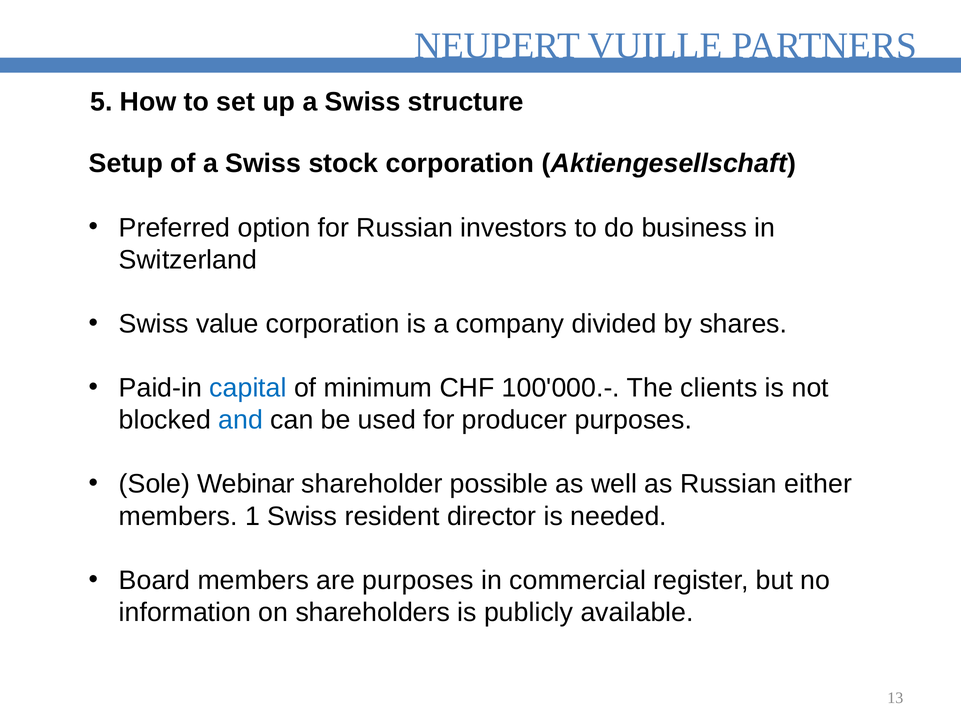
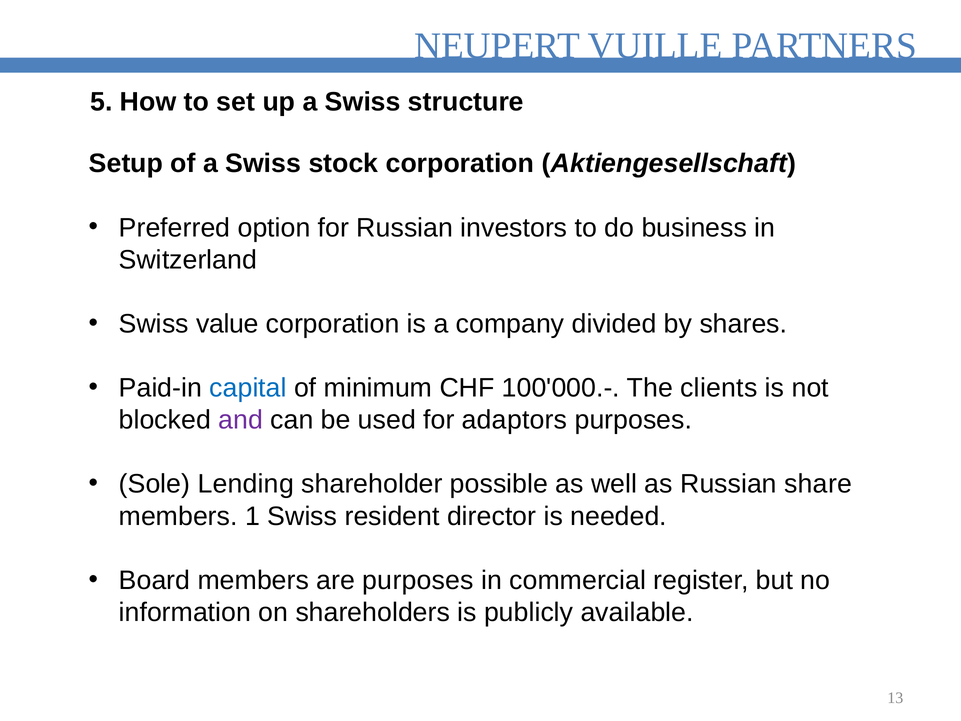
and colour: blue -> purple (241, 420)
producer: producer -> adaptors (515, 420)
Webinar: Webinar -> Lending (246, 484)
either: either -> share (818, 484)
